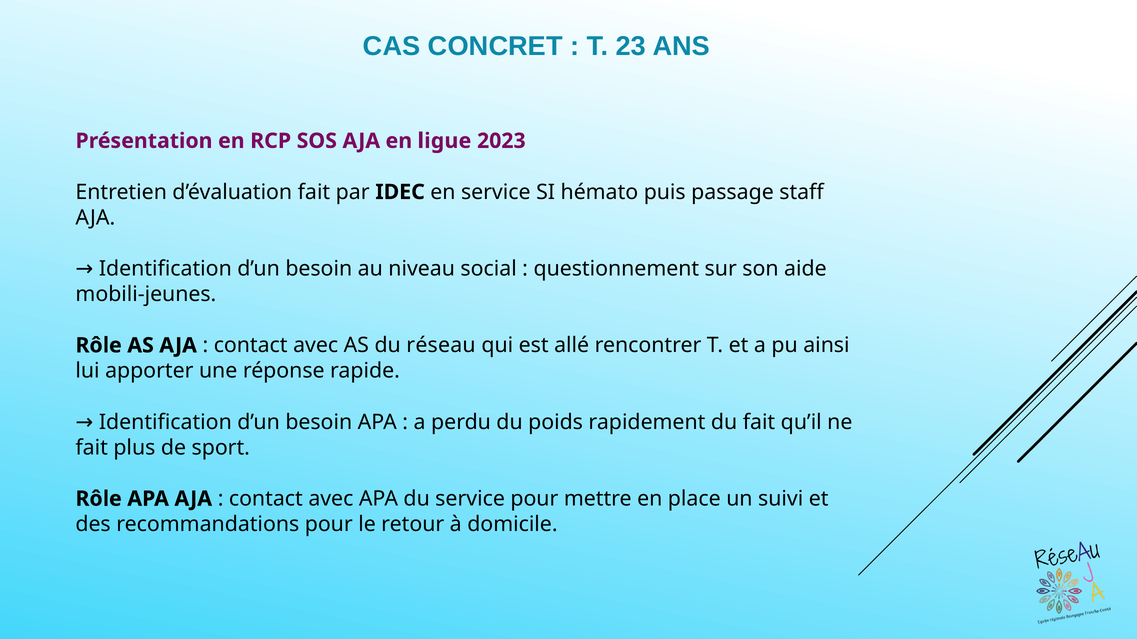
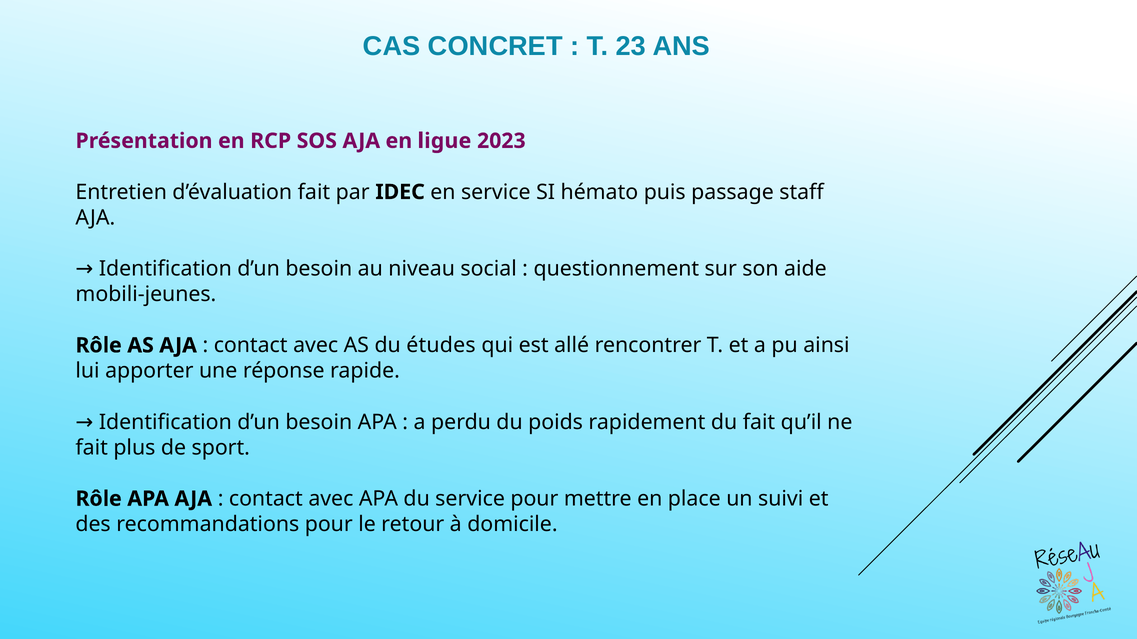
réseau: réseau -> études (441, 346)
